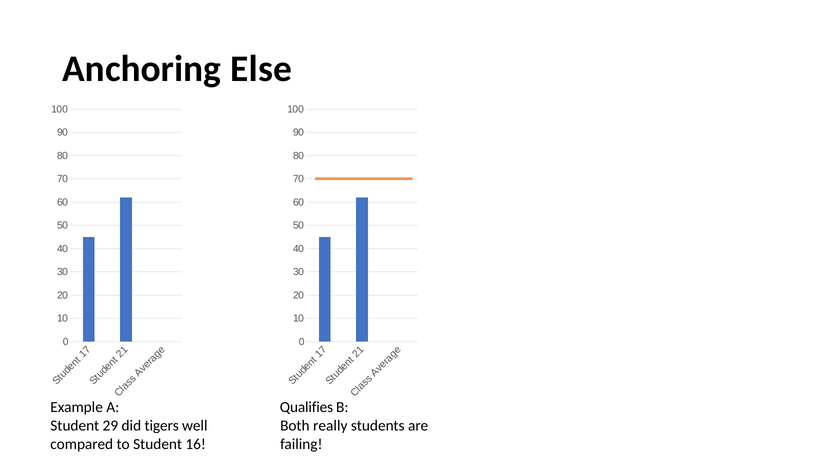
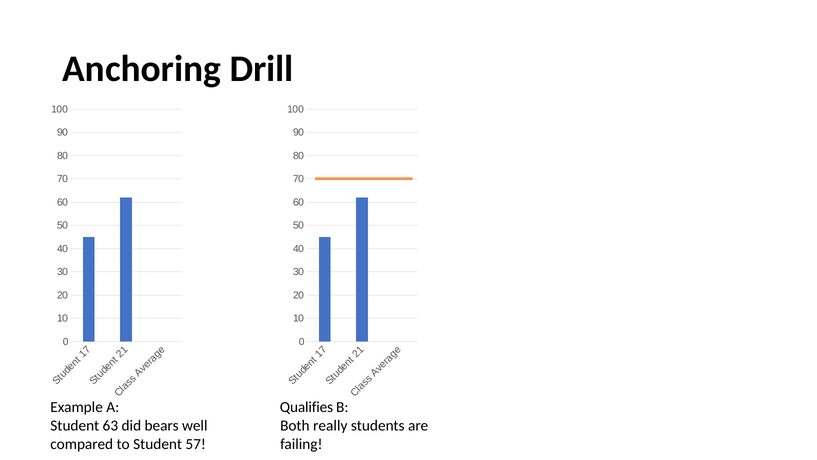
Else: Else -> Drill (261, 69)
29: 29 -> 63 (110, 425)
tigers: tigers -> bears (162, 425)
16: 16 -> 57 (196, 444)
